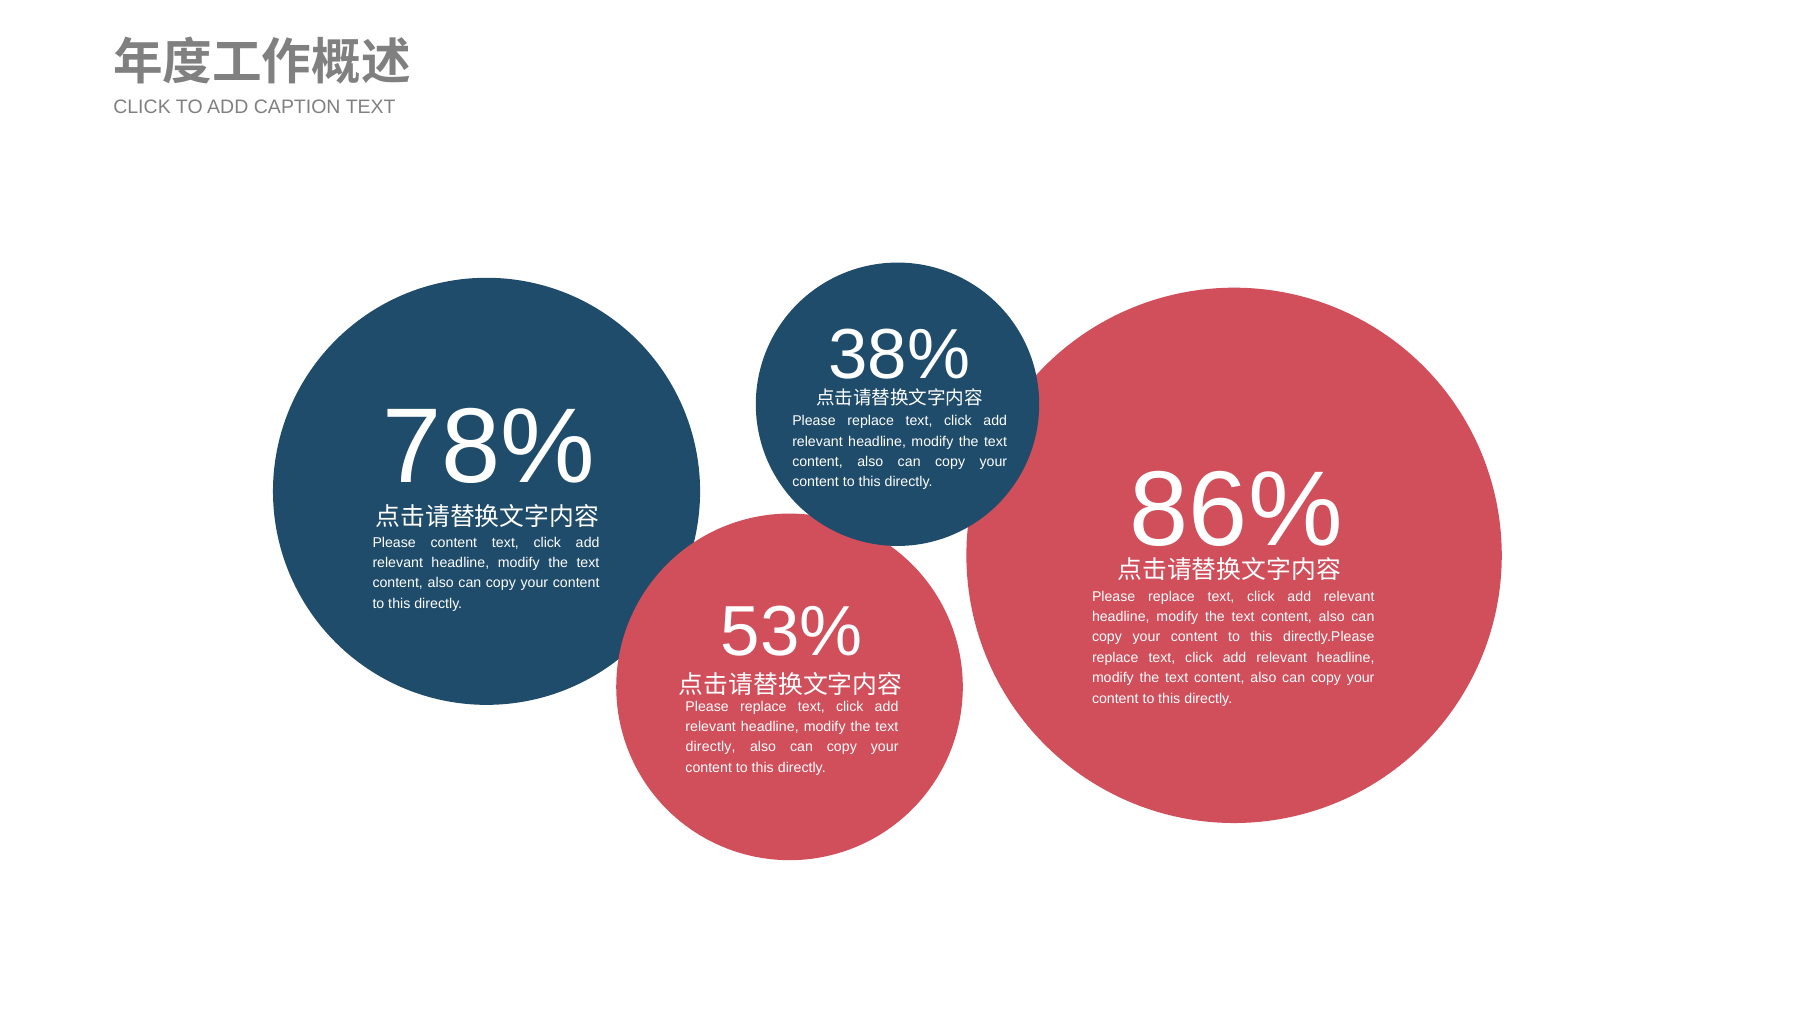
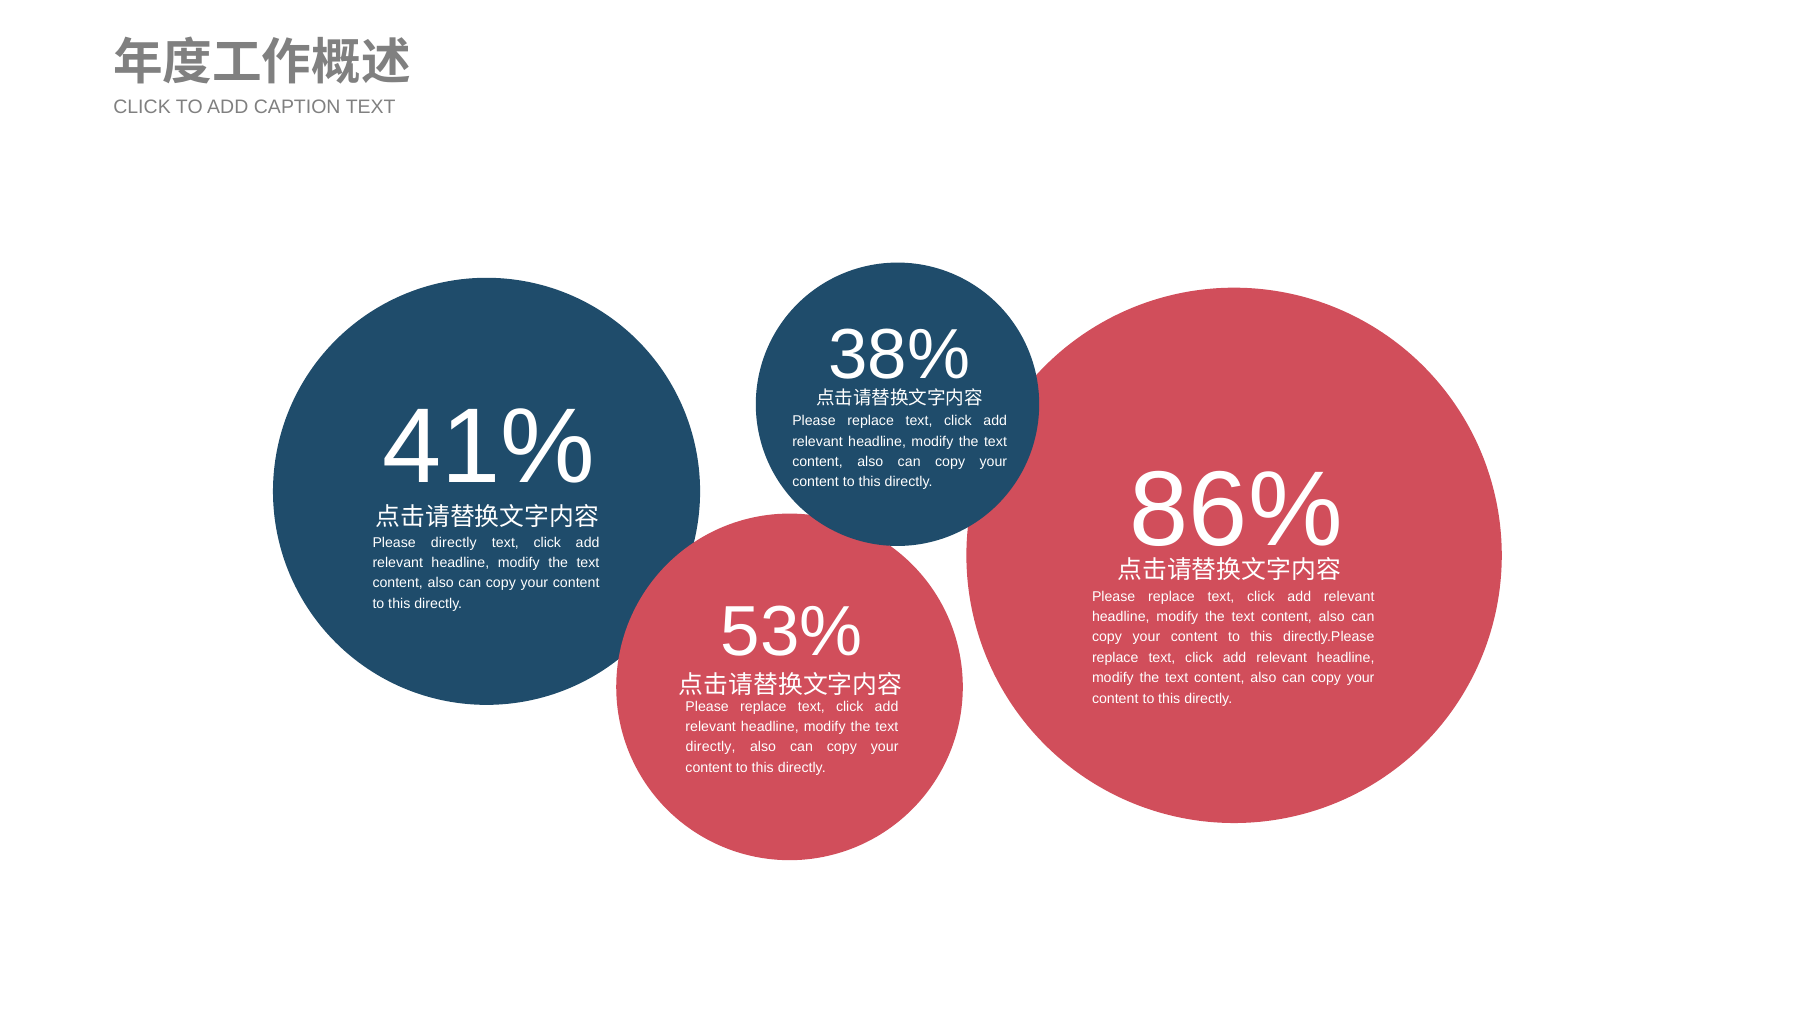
78%: 78% -> 41% (489, 448)
Please content: content -> directly (454, 543)
